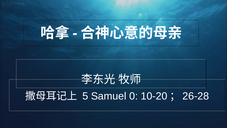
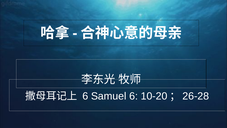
5: 5 -> 6 (85, 96)
Samuel 0: 0 -> 6 (134, 96)
